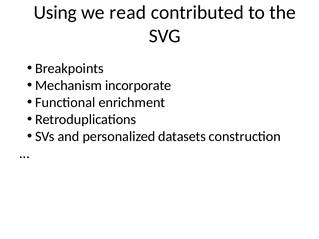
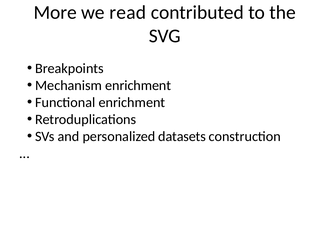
Using: Using -> More (55, 13)
Mechanism incorporate: incorporate -> enrichment (138, 86)
